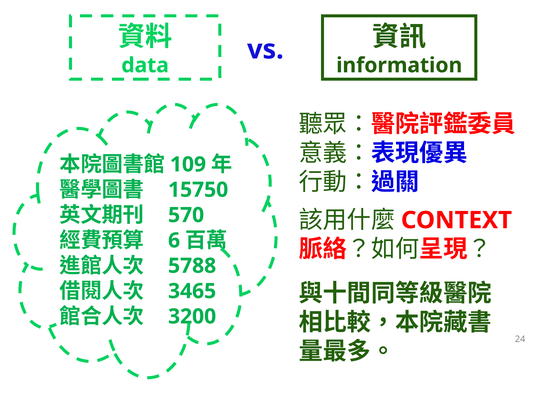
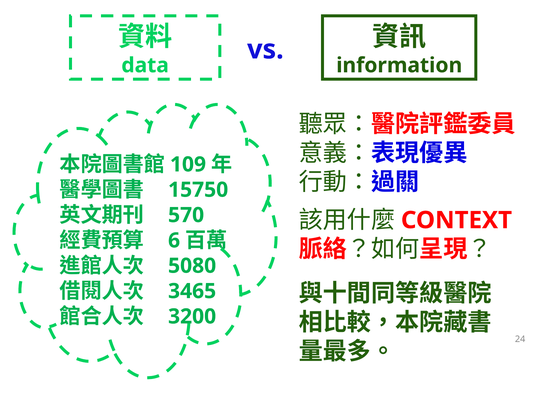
5788: 5788 -> 5080 (192, 265)
